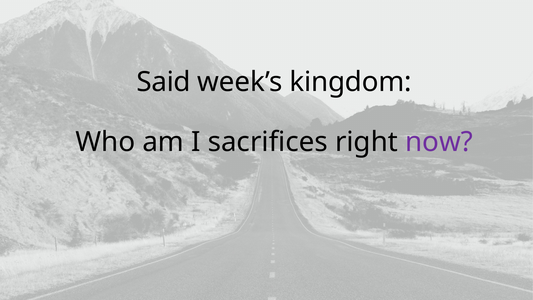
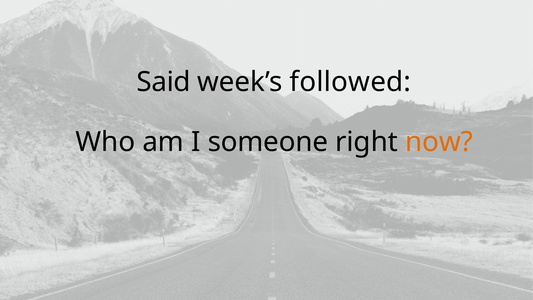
kingdom: kingdom -> followed (350, 82)
sacrifices: sacrifices -> someone (268, 142)
now colour: purple -> orange (439, 142)
